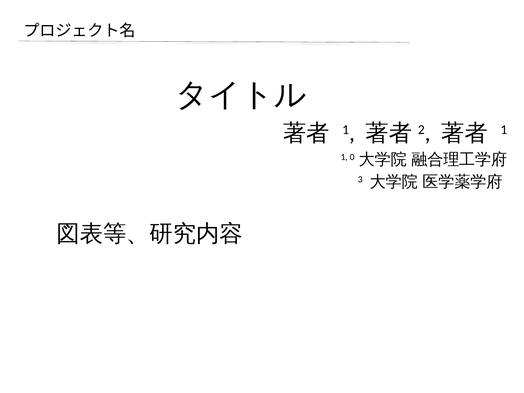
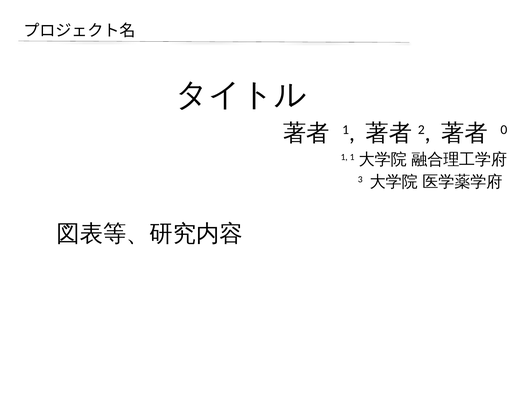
1: 1 -> 0 (504, 130)
1 0: 0 -> 1 (352, 157)
